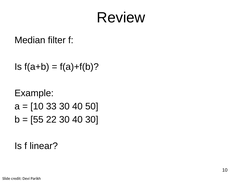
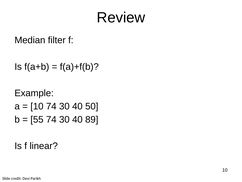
10 33: 33 -> 74 (51, 106)
55 22: 22 -> 74 (51, 119)
40 30: 30 -> 89 (92, 119)
